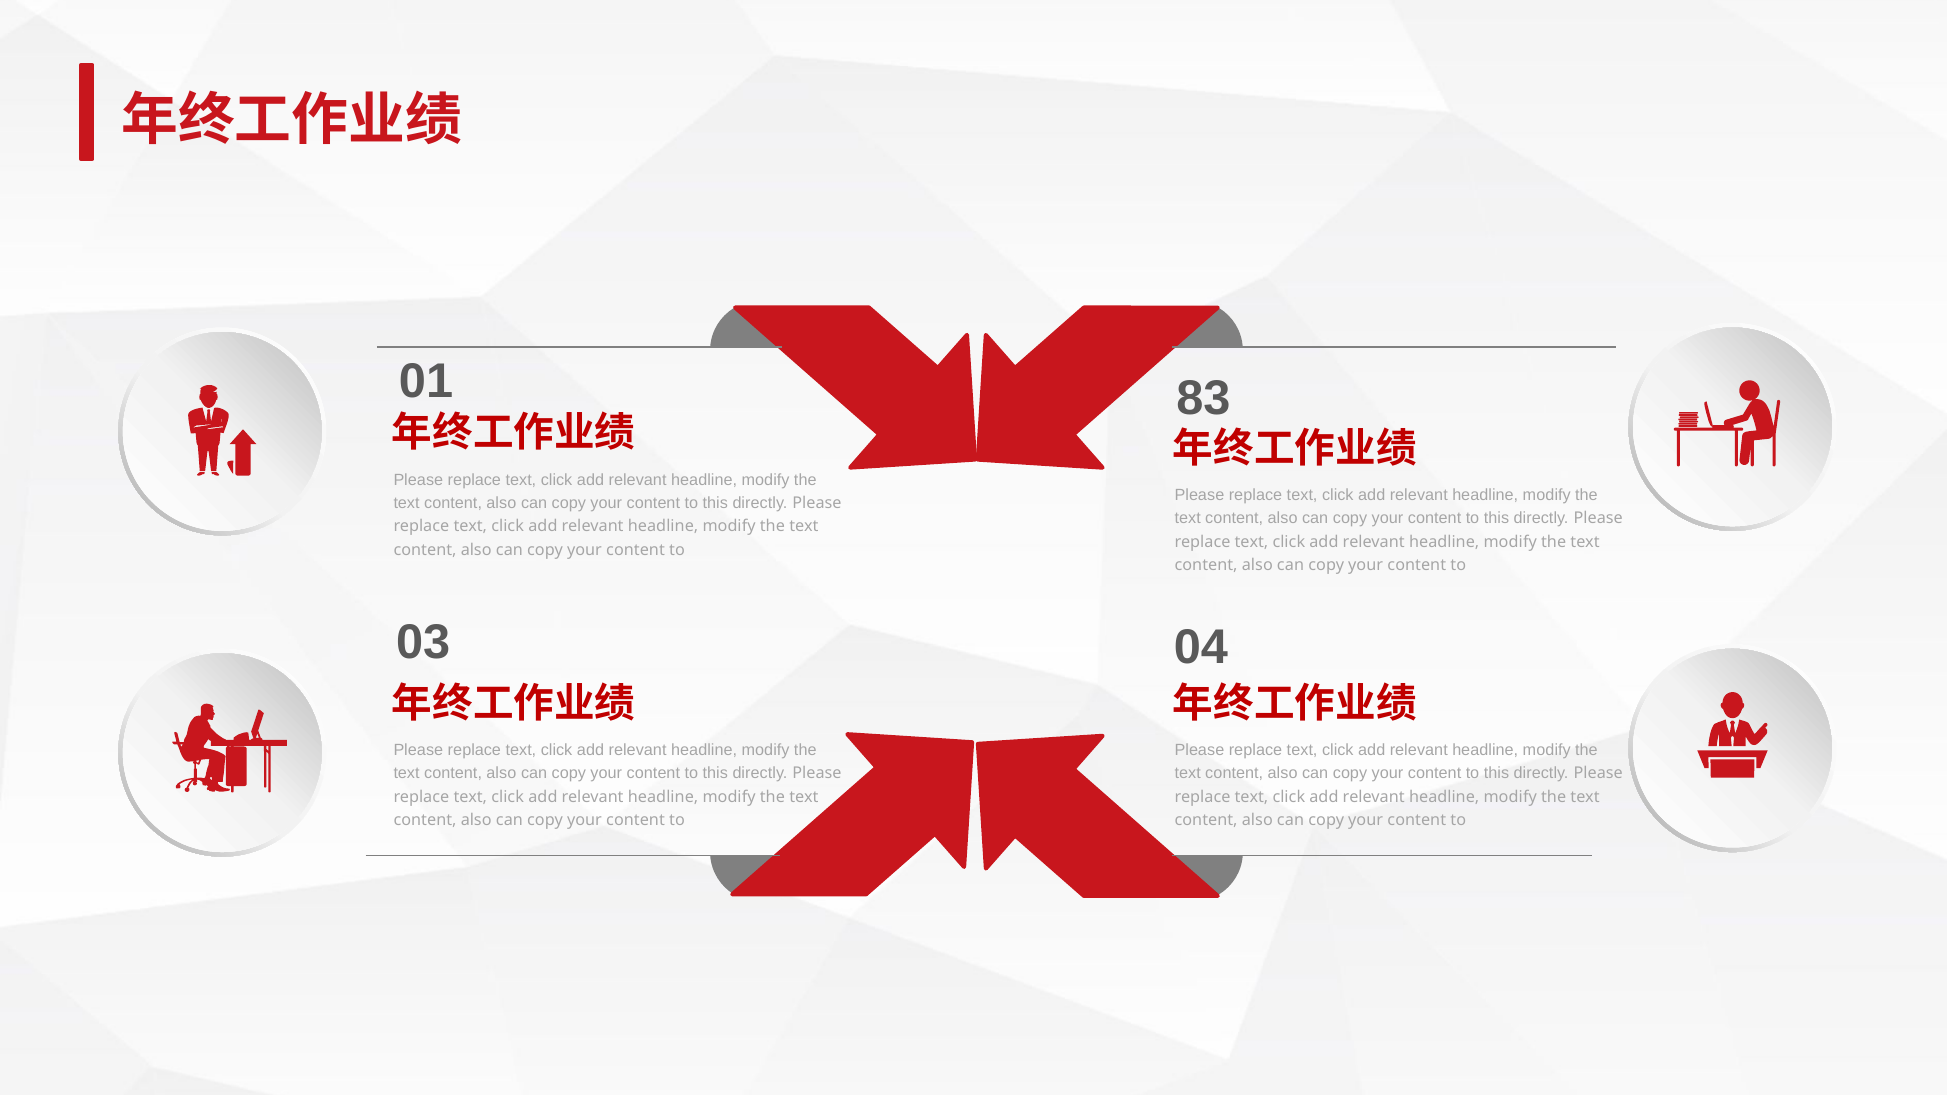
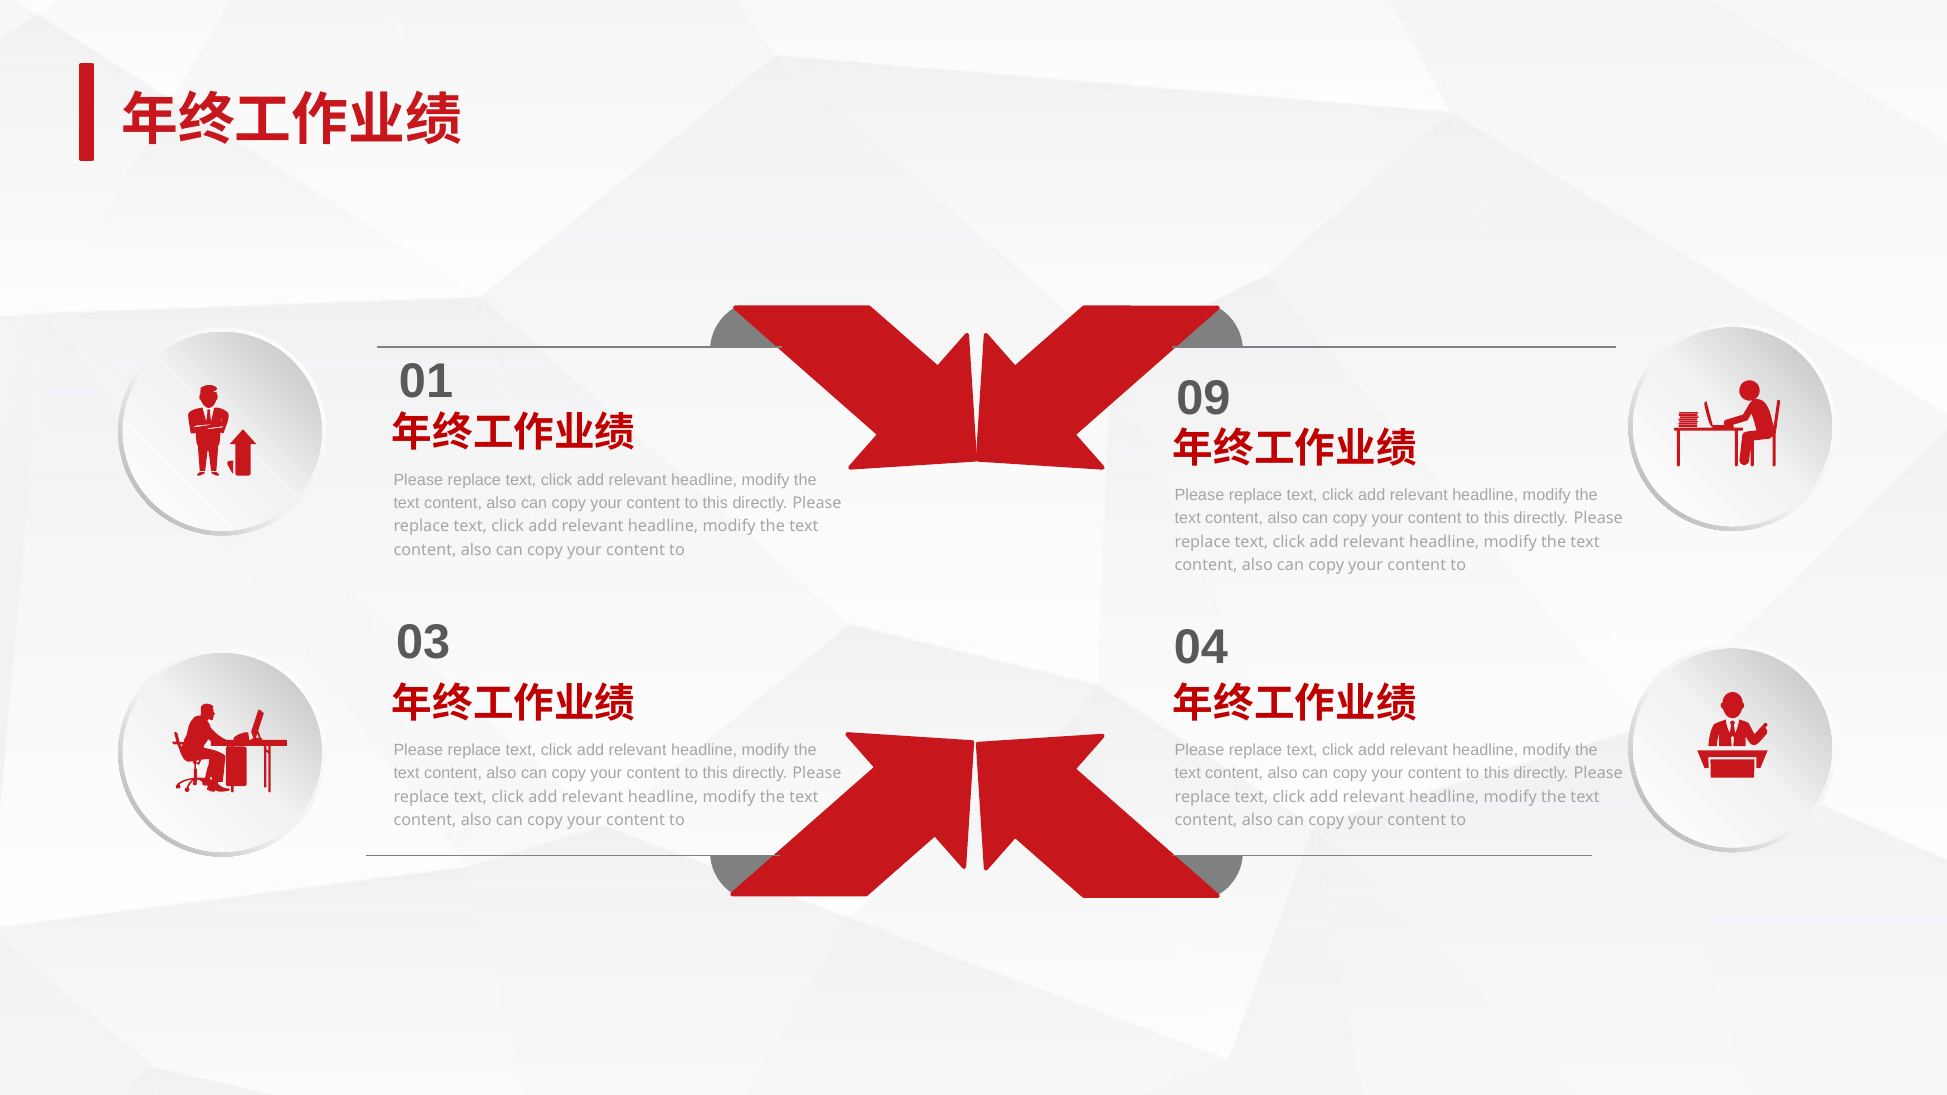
83: 83 -> 09 (1203, 398)
